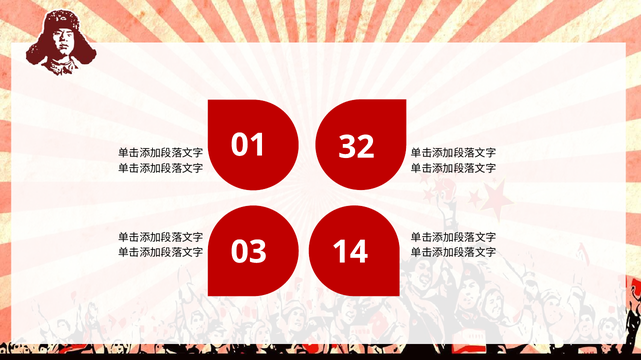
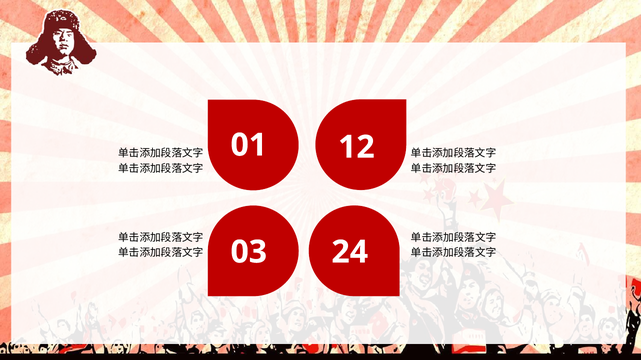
32: 32 -> 12 (356, 147)
14: 14 -> 24 (350, 252)
